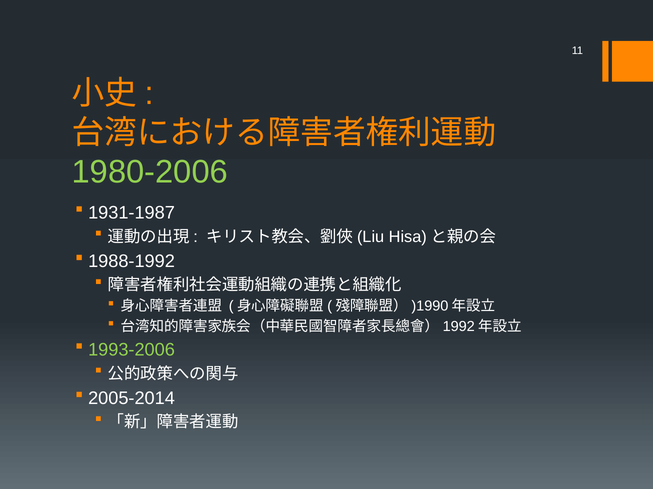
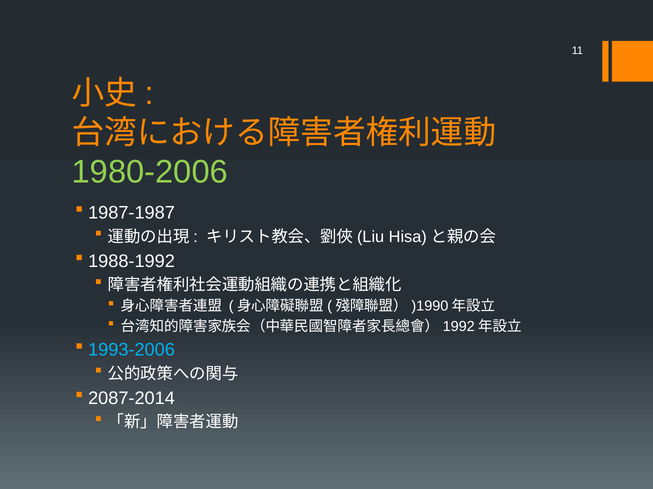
1931-1987: 1931-1987 -> 1987-1987 (132, 213)
1993-2006 colour: light green -> light blue (132, 350)
2005-2014: 2005-2014 -> 2087-2014 (132, 399)
